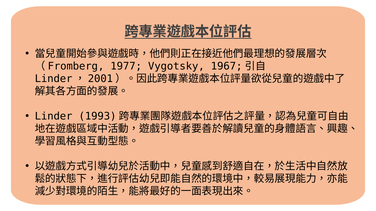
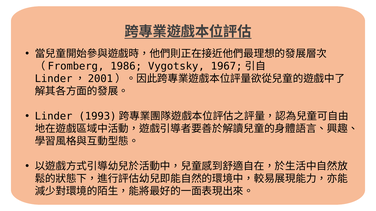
1977: 1977 -> 1986 (126, 66)
